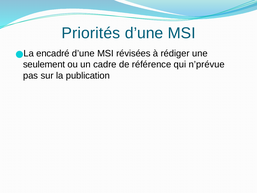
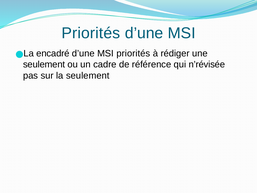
MSI révisées: révisées -> priorités (133, 53)
n’prévue: n’prévue -> n’révisée (207, 64)
la publication: publication -> seulement (88, 76)
